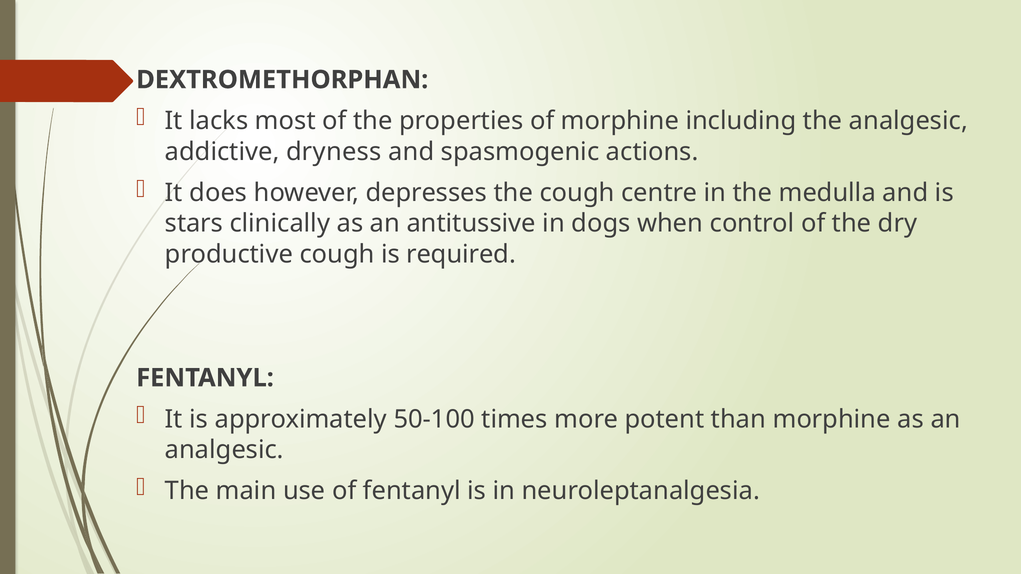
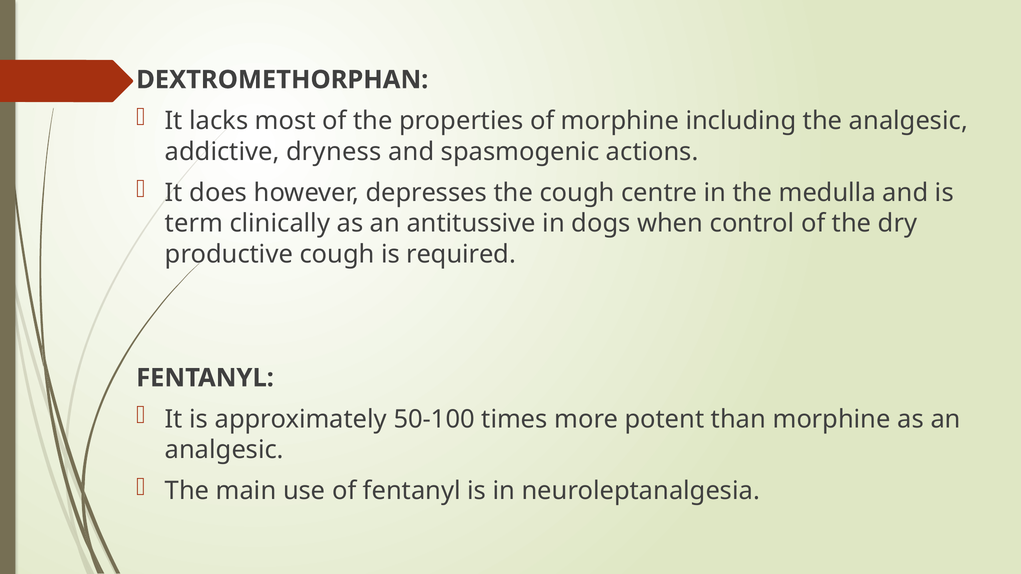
stars: stars -> term (194, 224)
